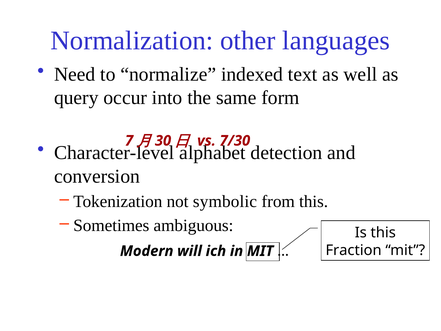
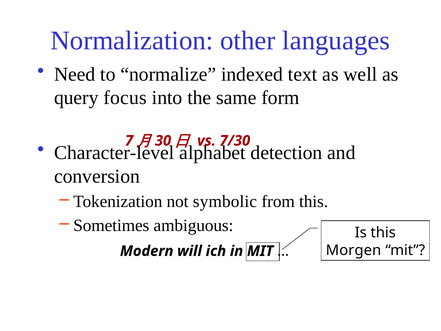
occur: occur -> focus (125, 98)
Fraction: Fraction -> Morgen (354, 250)
